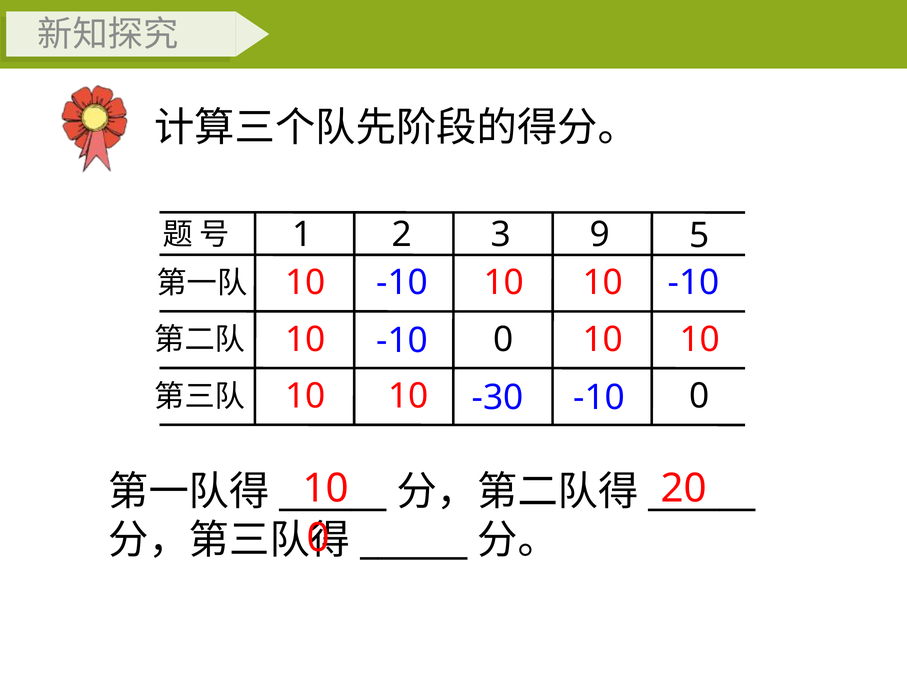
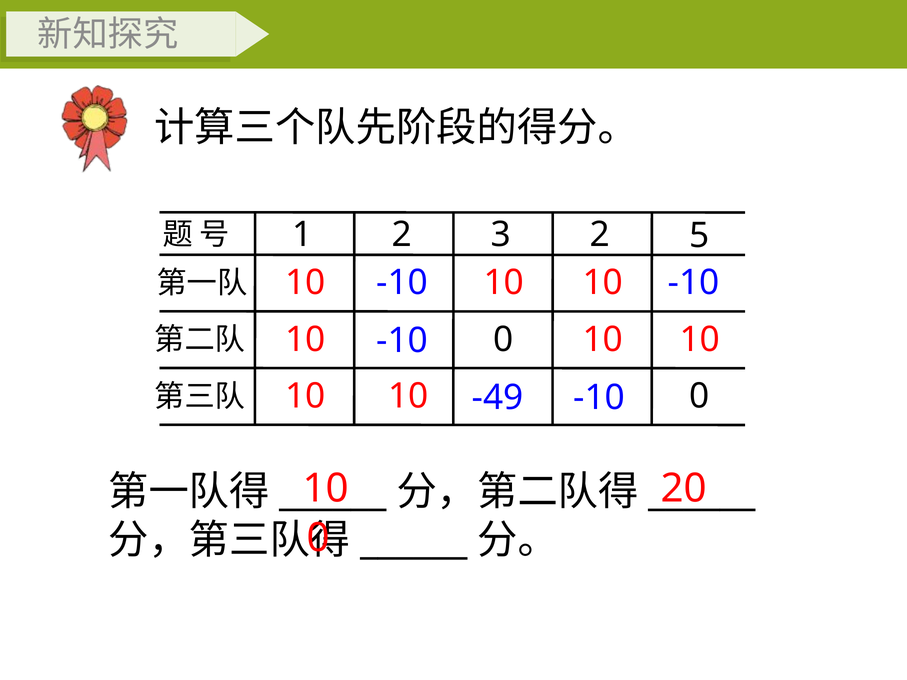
3 9: 9 -> 2 (600, 235)
-30: -30 -> -49 (498, 398)
